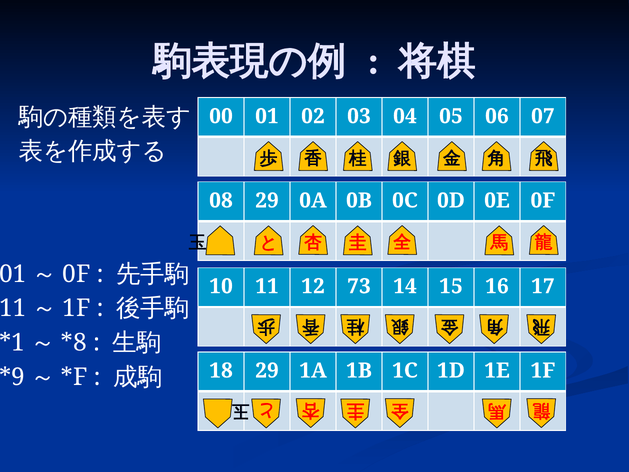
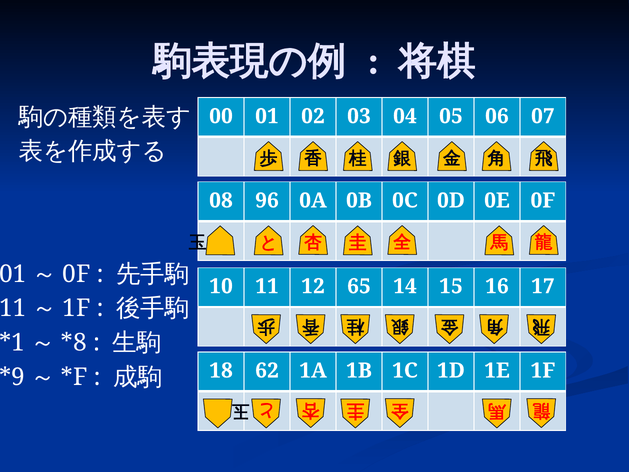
08 29: 29 -> 96 (267, 200)
73: 73 -> 65 (359, 286)
18 29: 29 -> 62 (267, 370)
